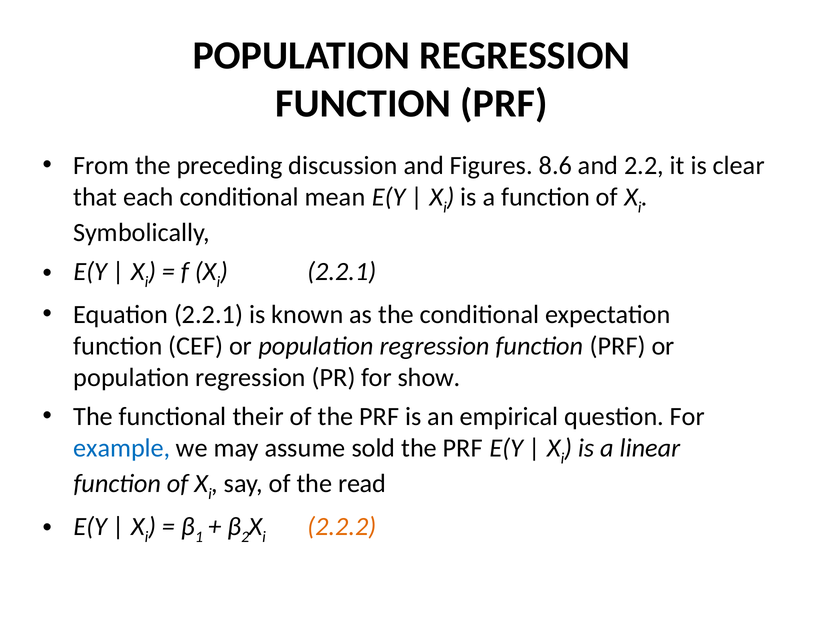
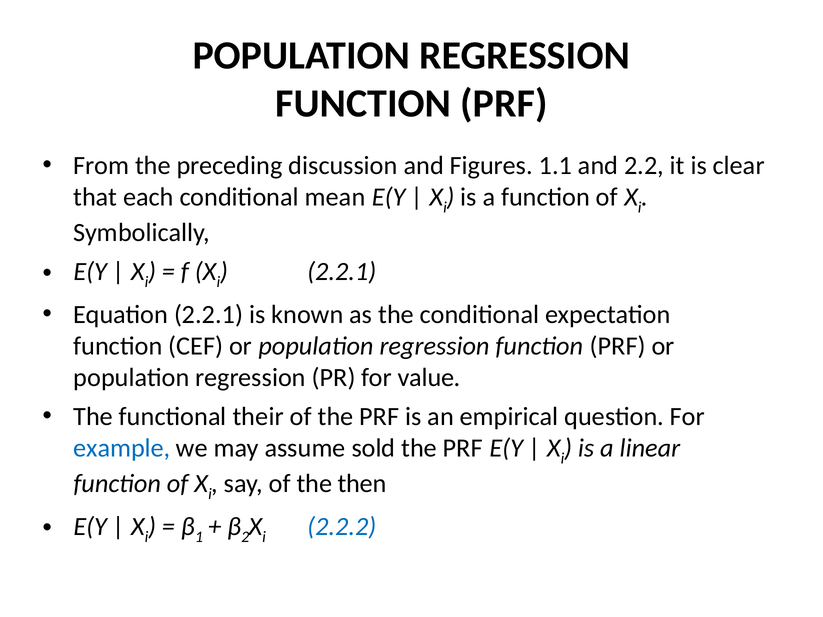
8.6: 8.6 -> 1.1 (555, 166)
show: show -> value (429, 378)
read: read -> then (362, 484)
2.2.2 colour: orange -> blue (342, 527)
